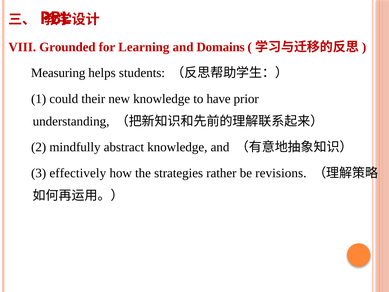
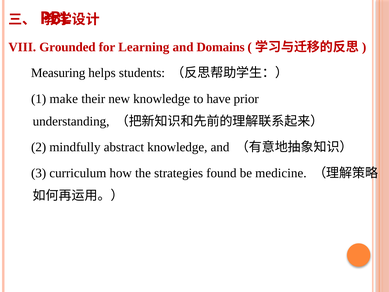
could: could -> make (64, 99)
effectively: effectively -> curriculum (78, 173)
rather: rather -> found (221, 173)
revisions: revisions -> medicine (281, 173)
